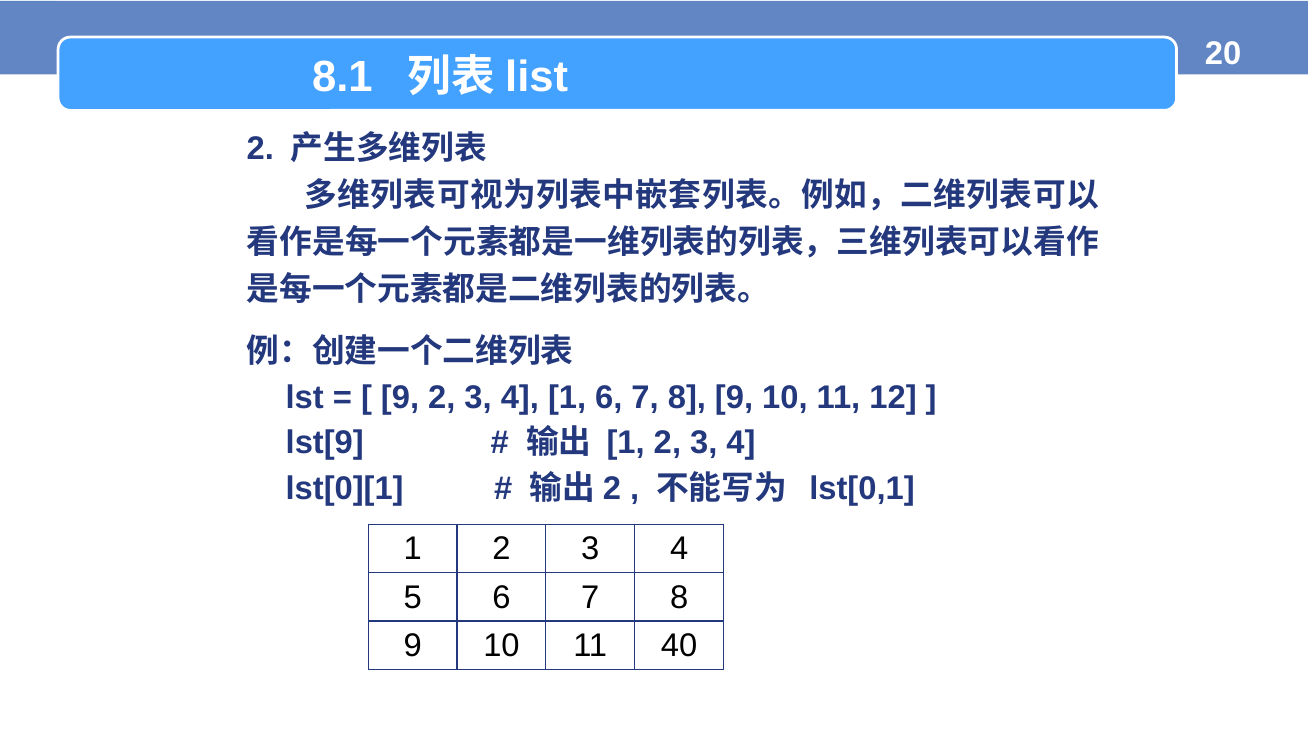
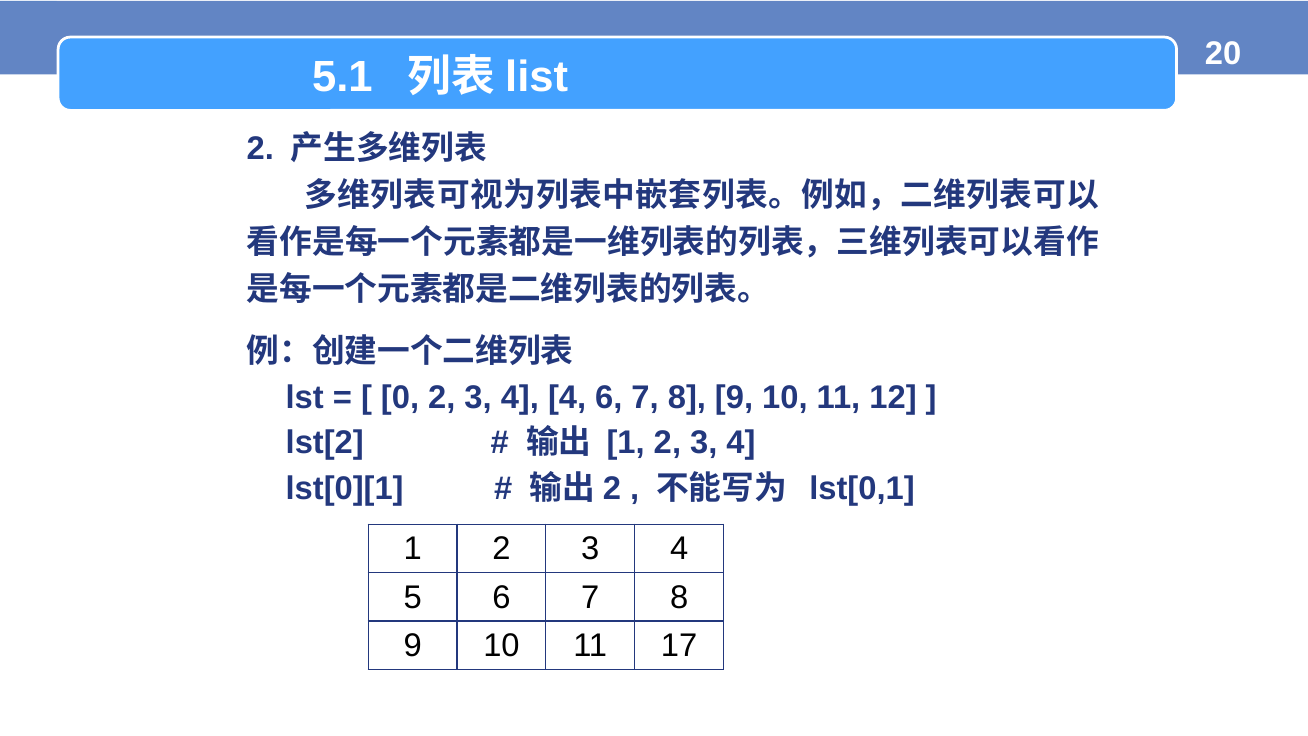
8.1: 8.1 -> 5.1 (342, 77)
9: 9 -> 0 (400, 397)
4 1: 1 -> 4 (567, 397)
lst[9: lst[9 -> lst[2 (325, 443)
40: 40 -> 17 (679, 645)
